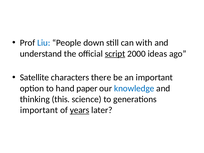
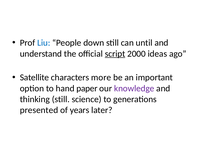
with: with -> until (144, 43)
there: there -> more (101, 77)
knowledge colour: blue -> purple (134, 88)
thinking this: this -> still (61, 99)
important: important -> presented (39, 110)
years underline: present -> none (80, 110)
